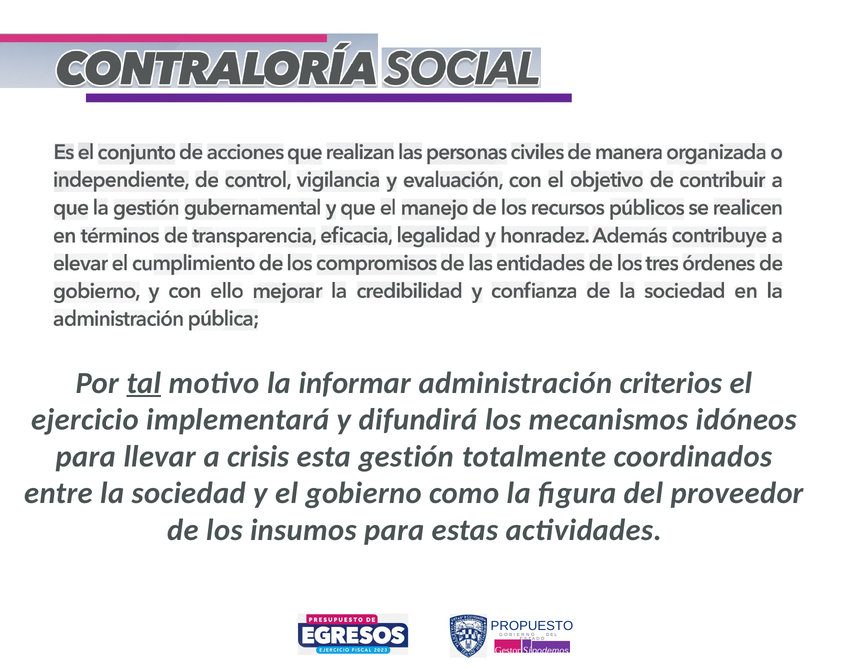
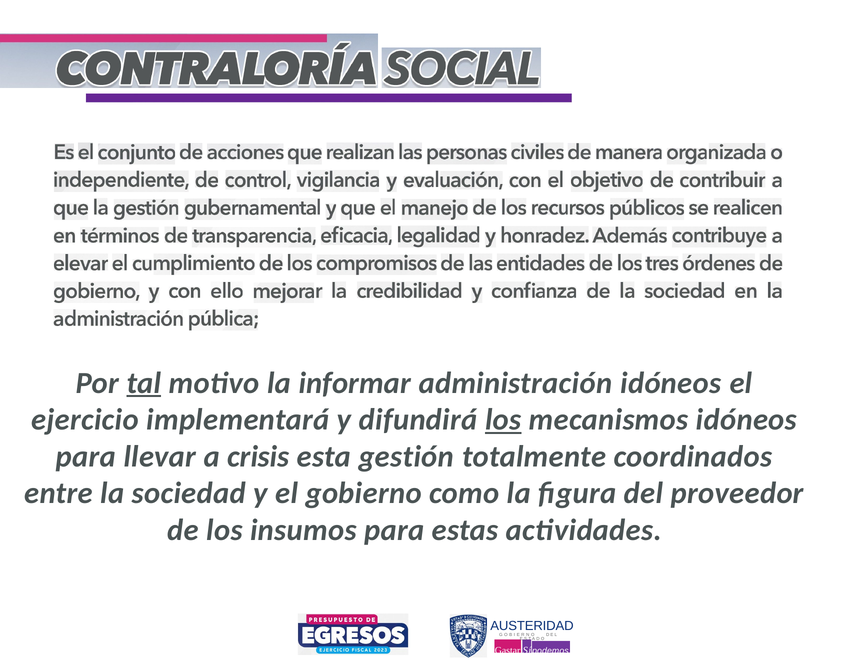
administración criterios: criterios -> idóneos (671, 383)
los underline: none -> present (503, 420)
PROPUESTO: PROPUESTO -> AUSTERIDAD (532, 626)
Gestor: Gestor -> Gastar (508, 650)
